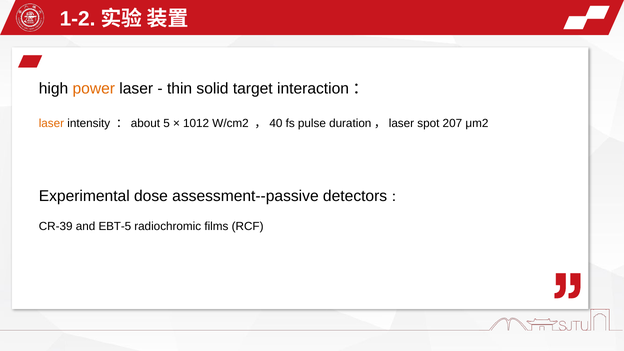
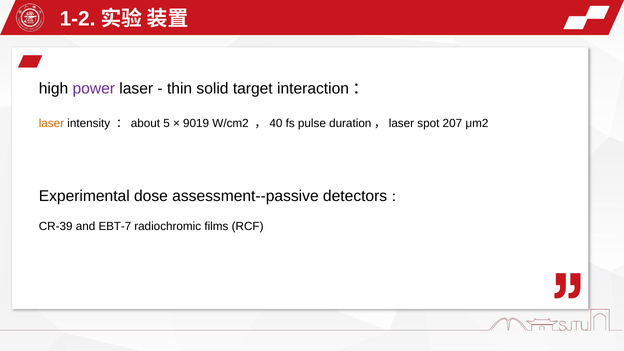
power colour: orange -> purple (94, 89)
1012: 1012 -> 9019 (196, 123)
EBT-5: EBT-5 -> EBT-7 (115, 226)
